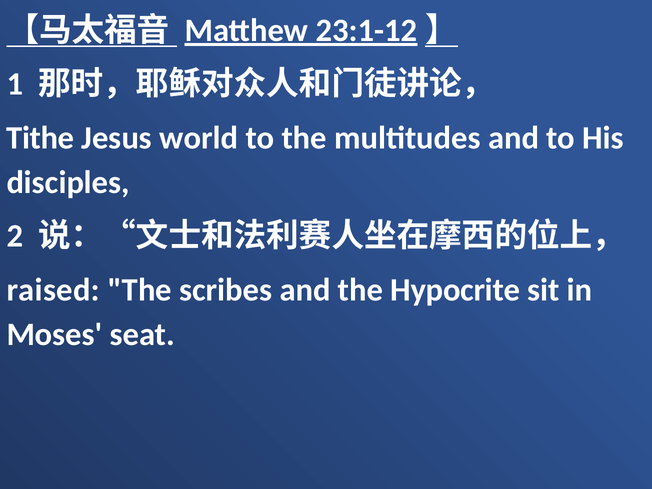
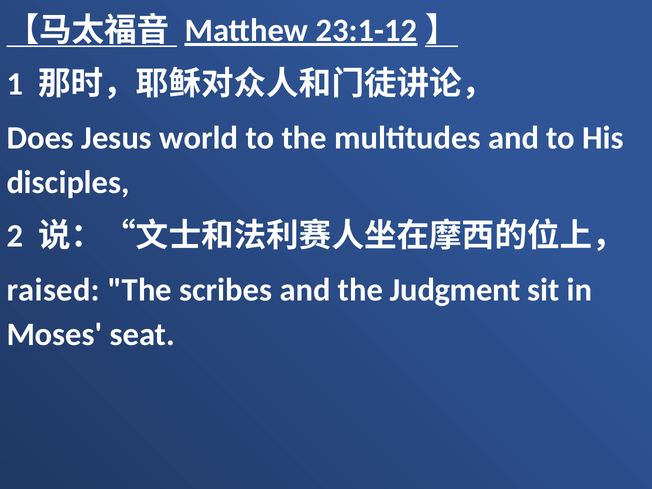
Tithe: Tithe -> Does (40, 138)
Hypocrite: Hypocrite -> Judgment (455, 290)
